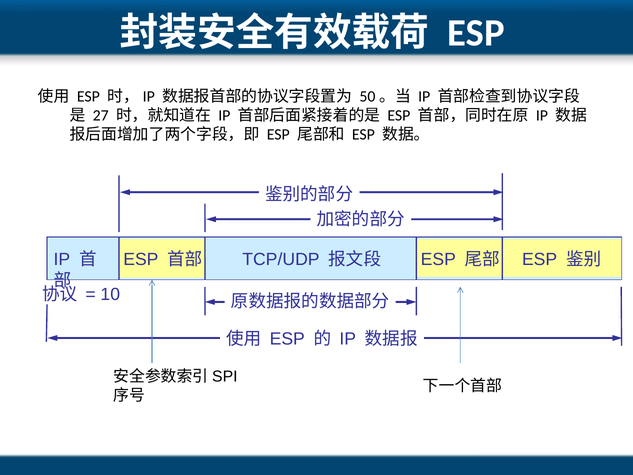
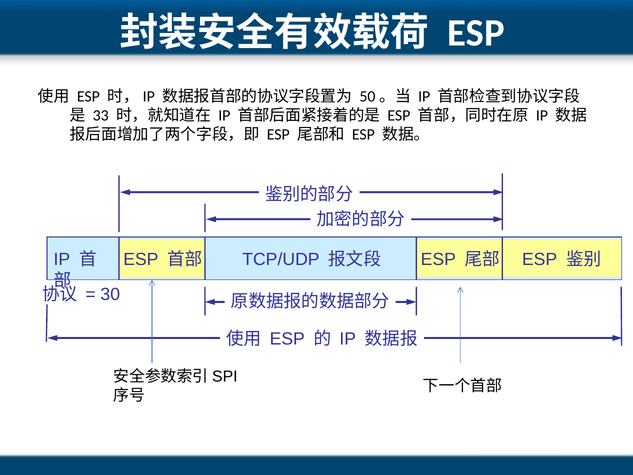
27: 27 -> 33 (101, 116)
10: 10 -> 30 (110, 294)
